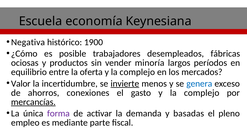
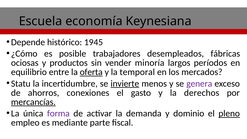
Negativa: Negativa -> Depende (28, 42)
1900: 1900 -> 1945 (94, 42)
oferta underline: none -> present (91, 72)
complejo: complejo -> temporal (137, 72)
Valor: Valor -> Statu (21, 84)
genera colour: blue -> purple (199, 84)
gasto y la complejo: complejo -> derechos (202, 93)
basadas: basadas -> dominio (189, 113)
pleno underline: none -> present (229, 113)
